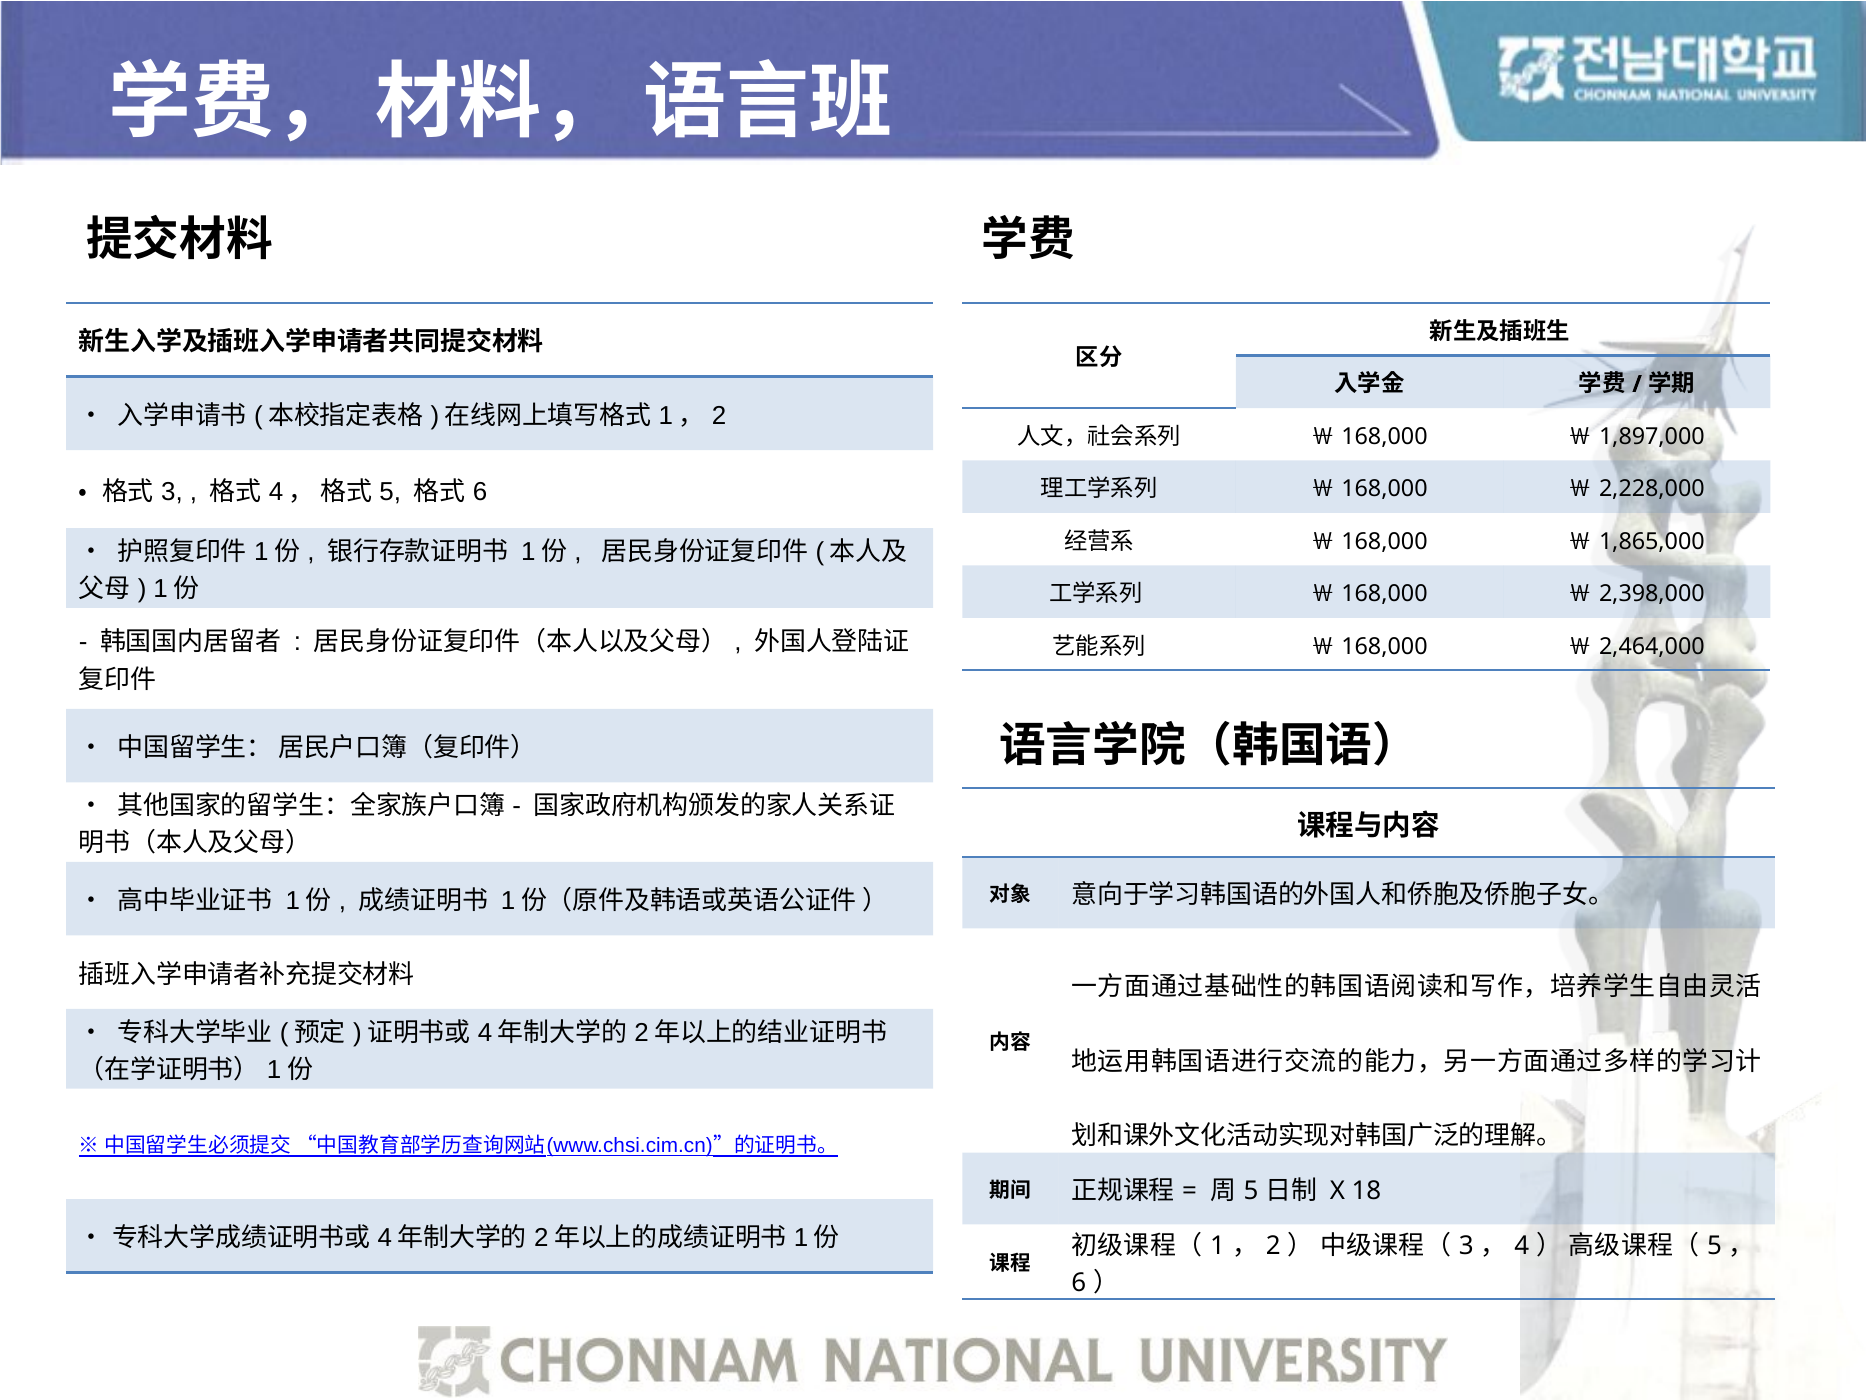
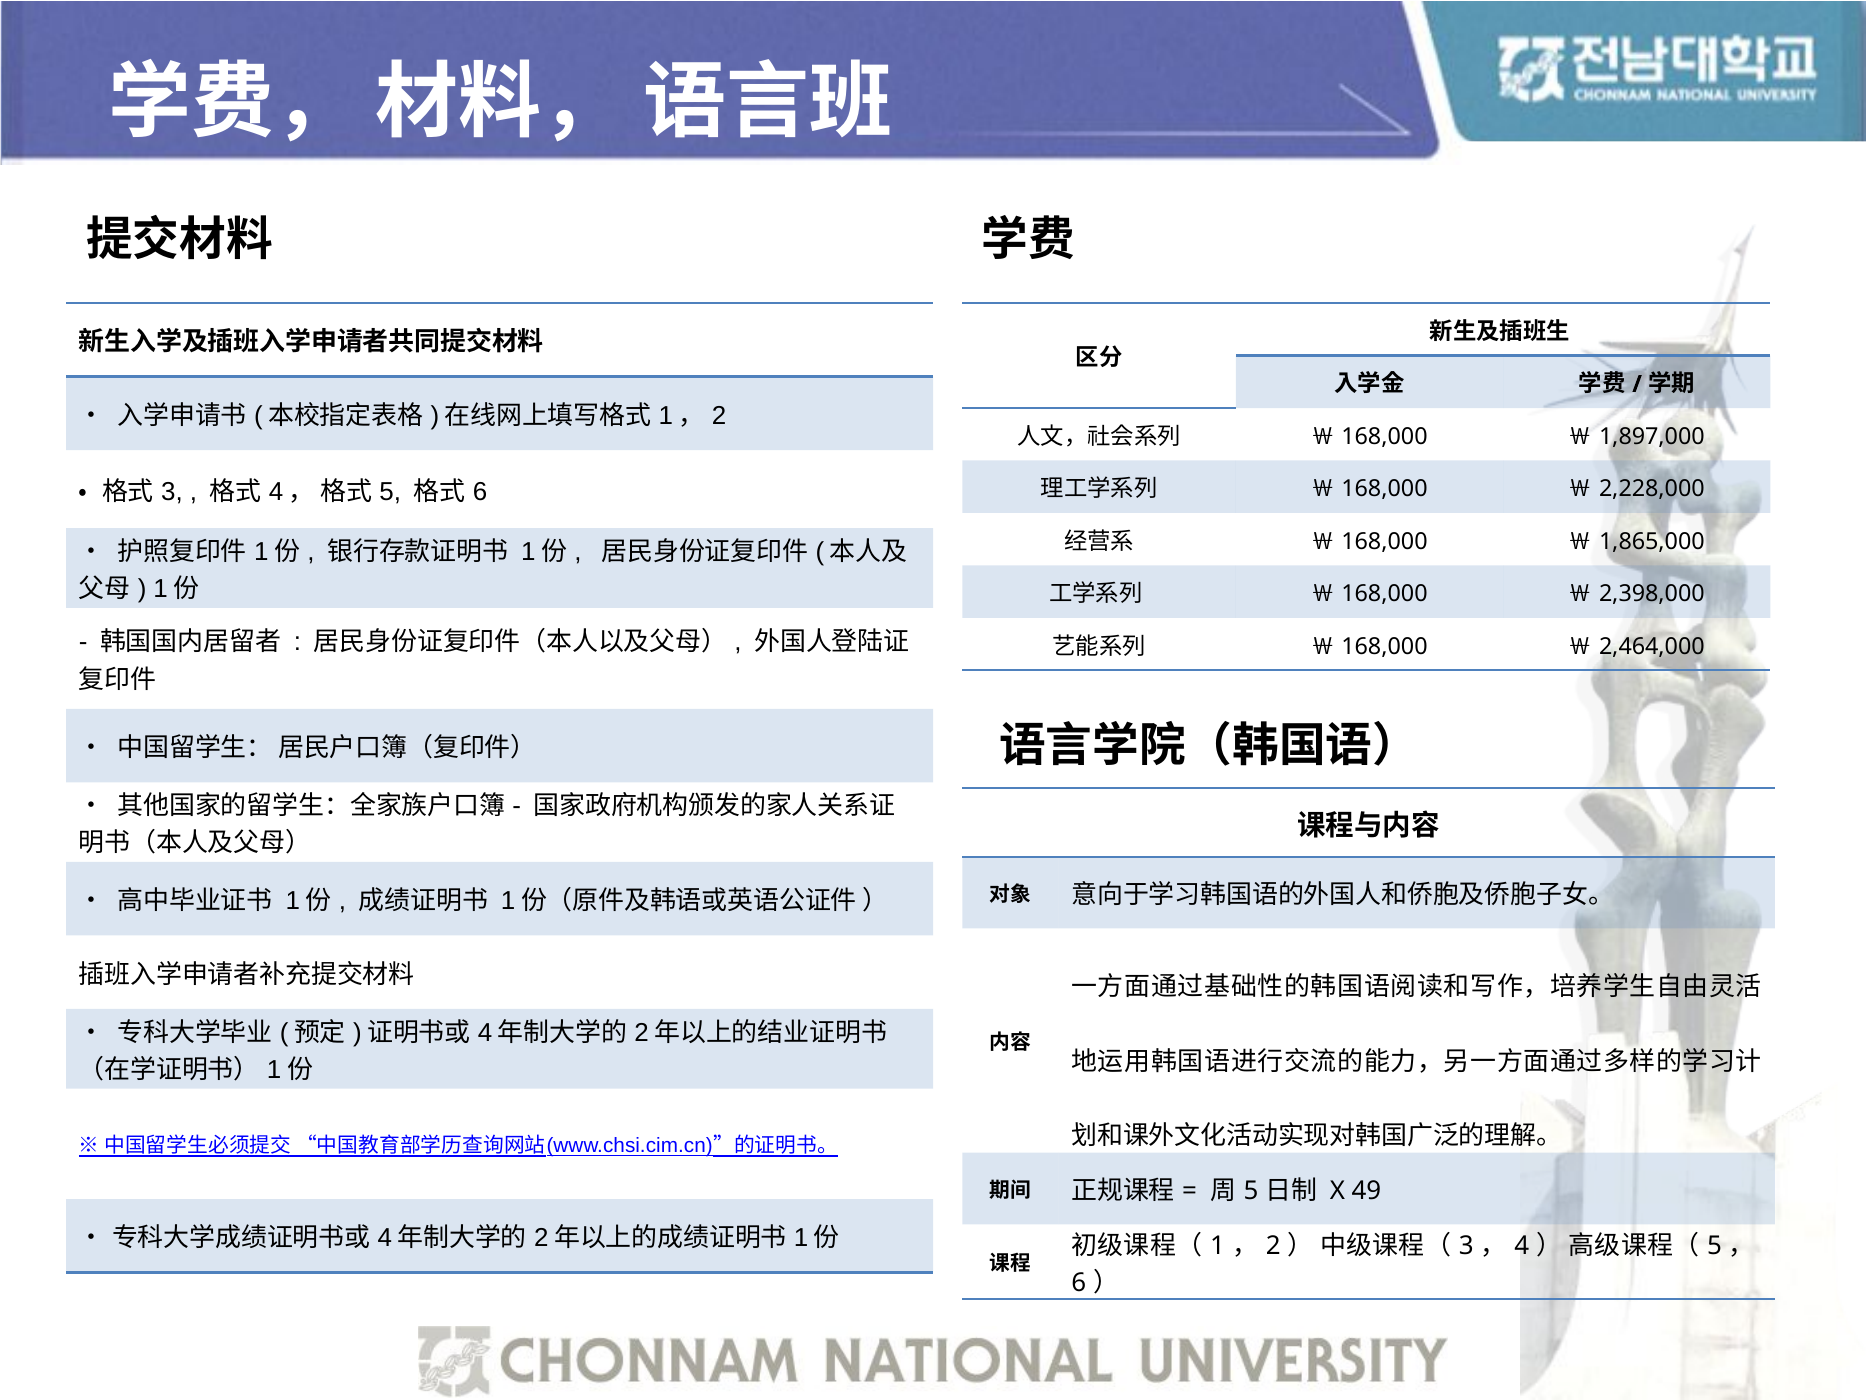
18: 18 -> 49 (1366, 1191)
